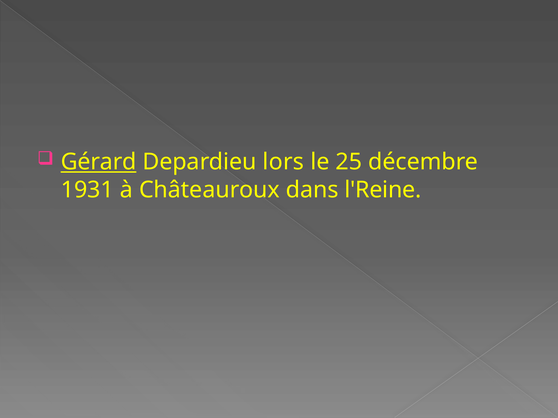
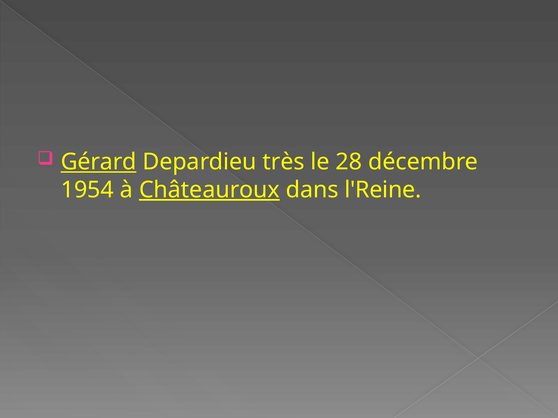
lors: lors -> très (284, 162)
25: 25 -> 28 (349, 162)
1931: 1931 -> 1954 (87, 190)
Châteauroux underline: none -> present (209, 190)
